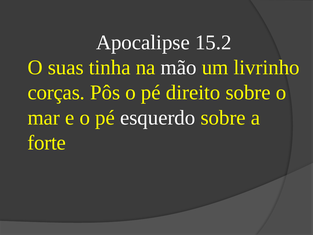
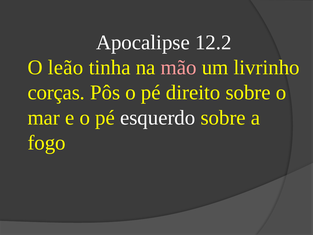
15.2: 15.2 -> 12.2 (213, 42)
suas: suas -> leão (66, 67)
mão colour: white -> pink (179, 67)
forte: forte -> fogo (47, 143)
